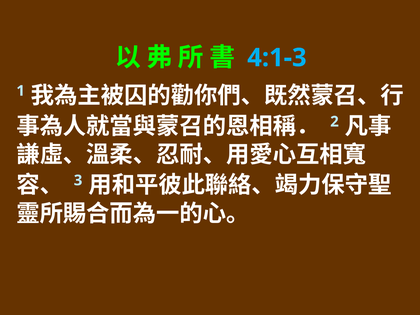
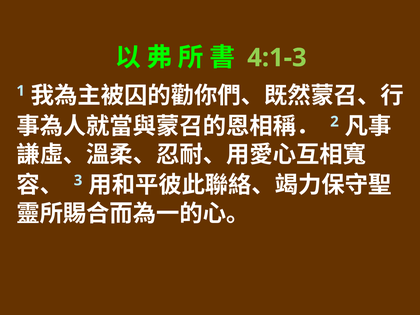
4:1-3 colour: light blue -> light green (277, 58)
